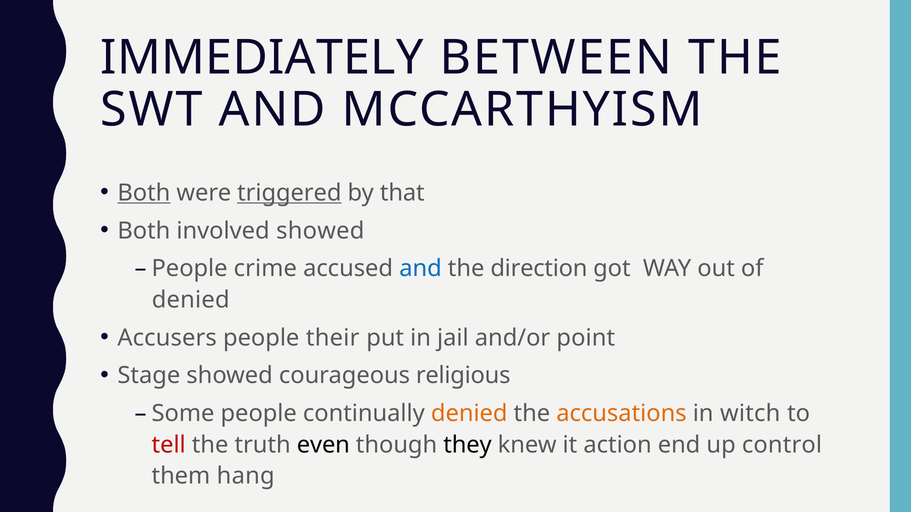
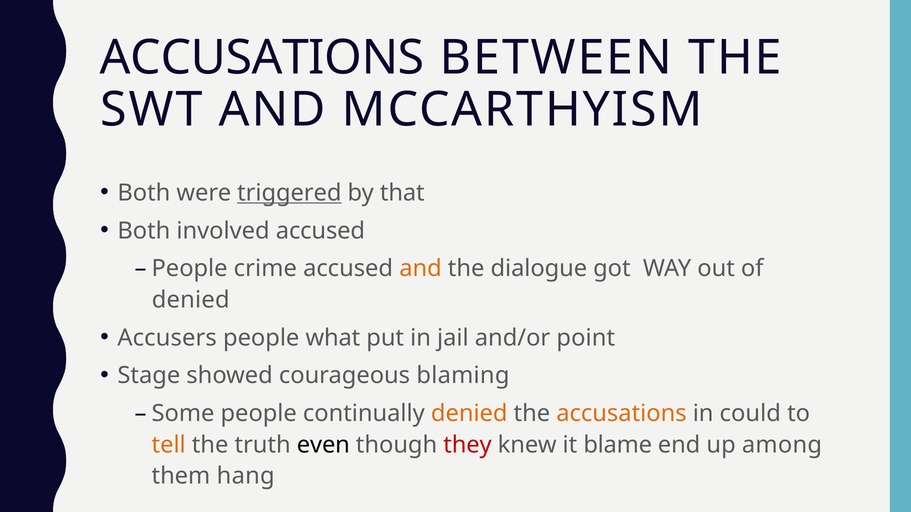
IMMEDIATELY: IMMEDIATELY -> ACCUSATIONS (262, 58)
Both underline: present -> none (144, 193)
involved showed: showed -> accused (320, 231)
and colour: blue -> orange (421, 269)
direction: direction -> dialogue (539, 269)
their: their -> what (333, 338)
religious: religious -> blaming (463, 376)
witch: witch -> could (750, 414)
tell colour: red -> orange (169, 445)
they colour: black -> red (468, 445)
action: action -> blame (618, 445)
control: control -> among (782, 445)
